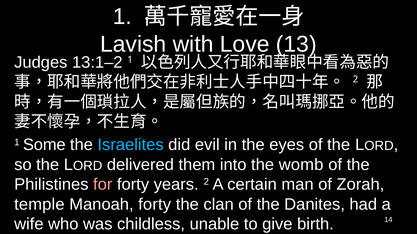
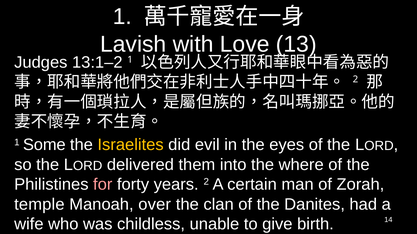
Israelites colour: light blue -> yellow (131, 145)
womb: womb -> where (301, 165)
Manoah forty: forty -> over (155, 205)
